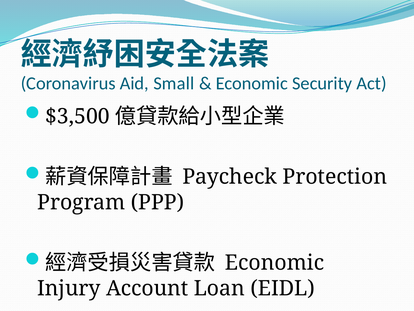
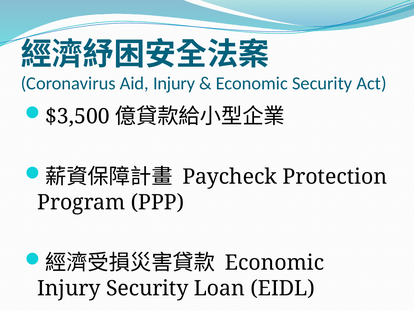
Aid Small: Small -> Injury (174, 83)
Injury Account: Account -> Security (147, 288)
